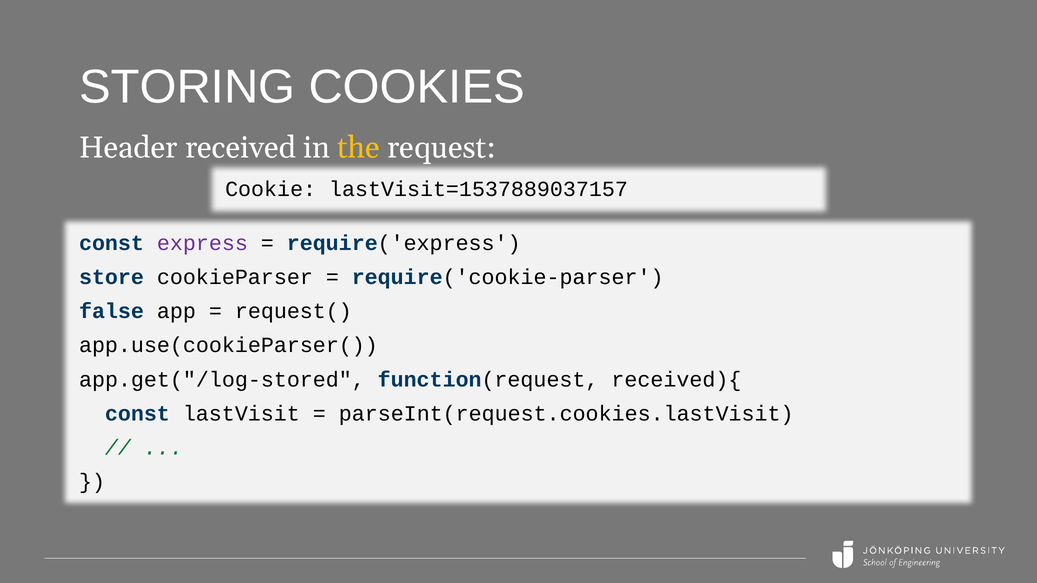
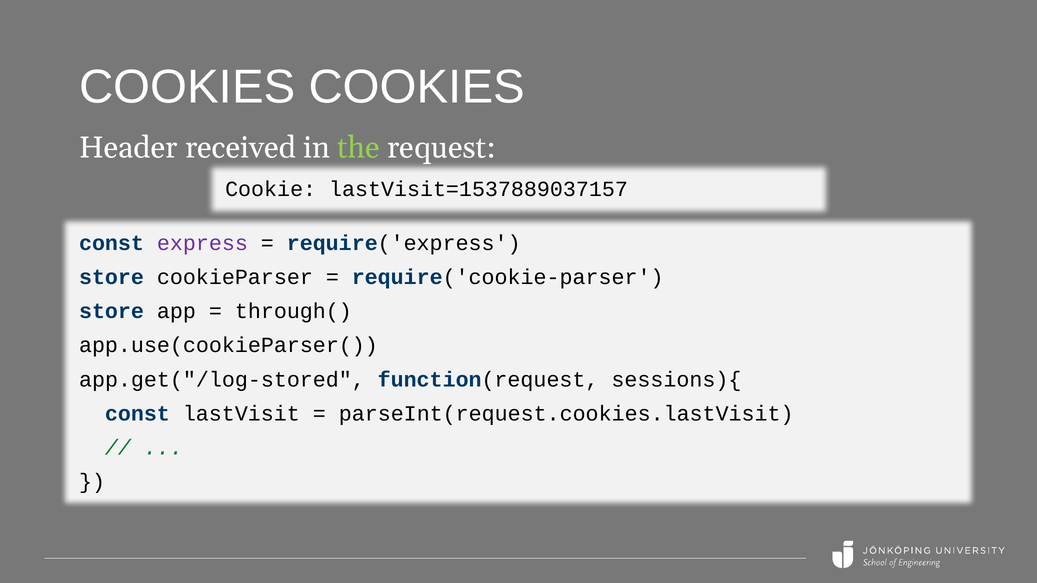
STORING: STORING -> COOKIES (187, 87)
the colour: yellow -> light green (359, 148)
false: false -> store (111, 311)
request(: request( -> through( (293, 311)
received){: received){ -> sessions){ (676, 380)
